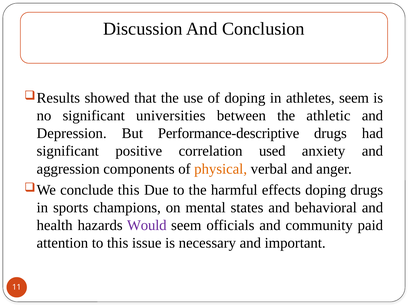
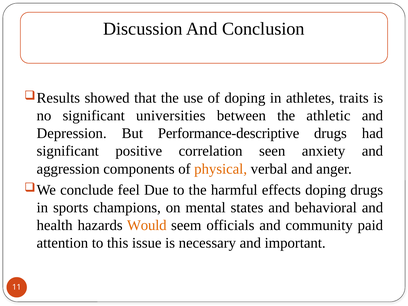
athletes seem: seem -> traits (354, 98)
used: used -> seen (272, 151)
conclude this: this -> feel (129, 190)
Would colour: purple -> orange (147, 225)
